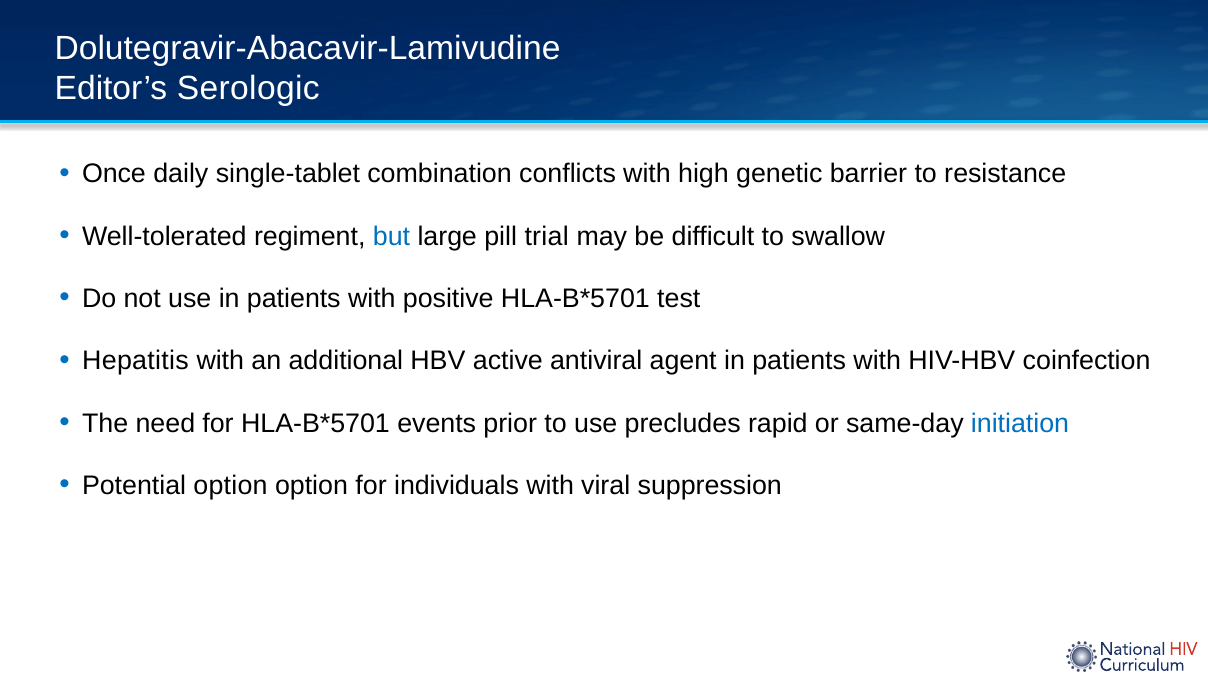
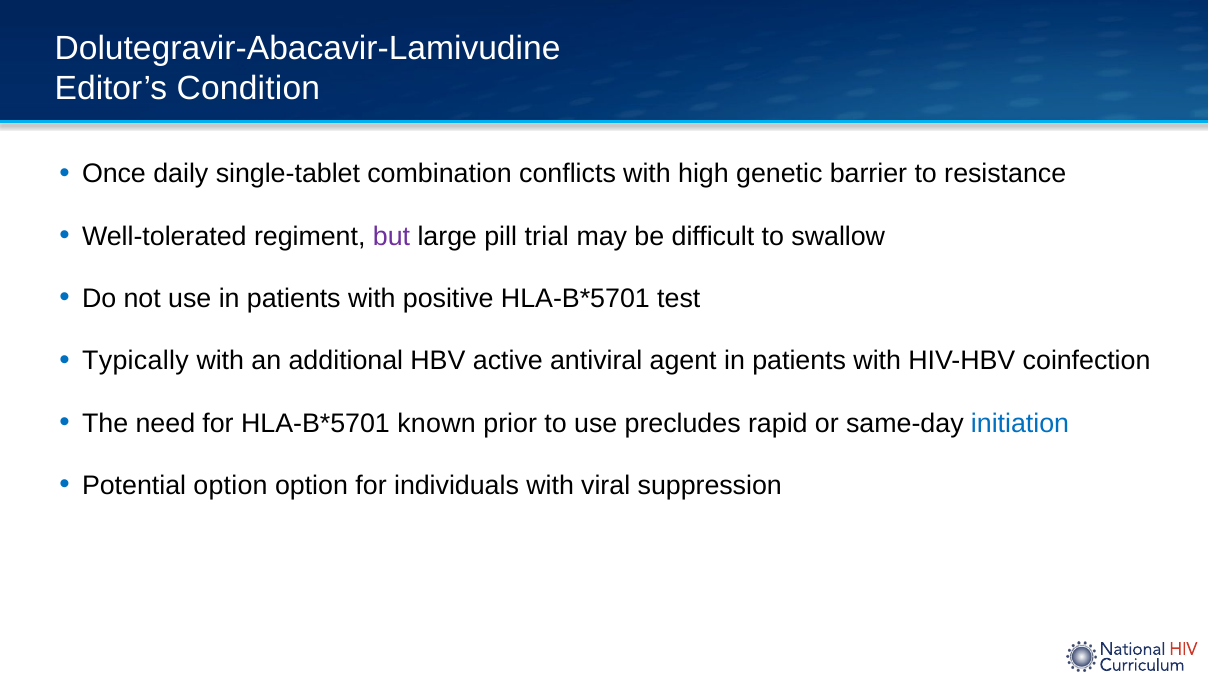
Serologic: Serologic -> Condition (248, 88)
but colour: blue -> purple (392, 236)
Hepatitis: Hepatitis -> Typically (135, 361)
events: events -> known (437, 424)
